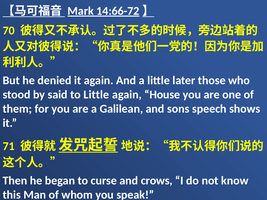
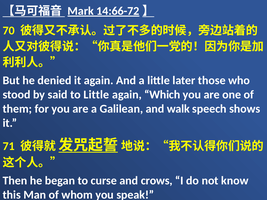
House: House -> Which (162, 95)
sons: sons -> walk (178, 109)
